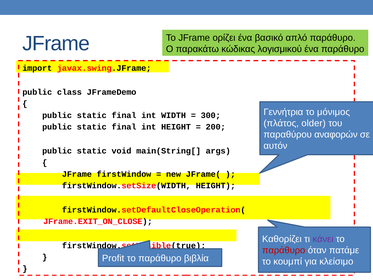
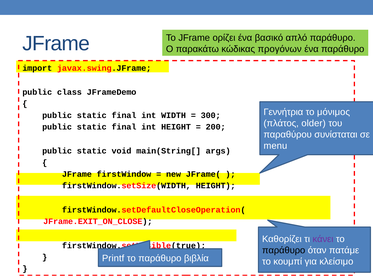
λογισμικού: λογισμικού -> προγόνων (280, 49)
αναφορών: αναφορών -> συνίσταται (336, 134)
αυτόν: αυτόν -> menu (275, 146)
παράθυρο colour: red -> black (284, 250)
Profit: Profit -> Printf (113, 258)
